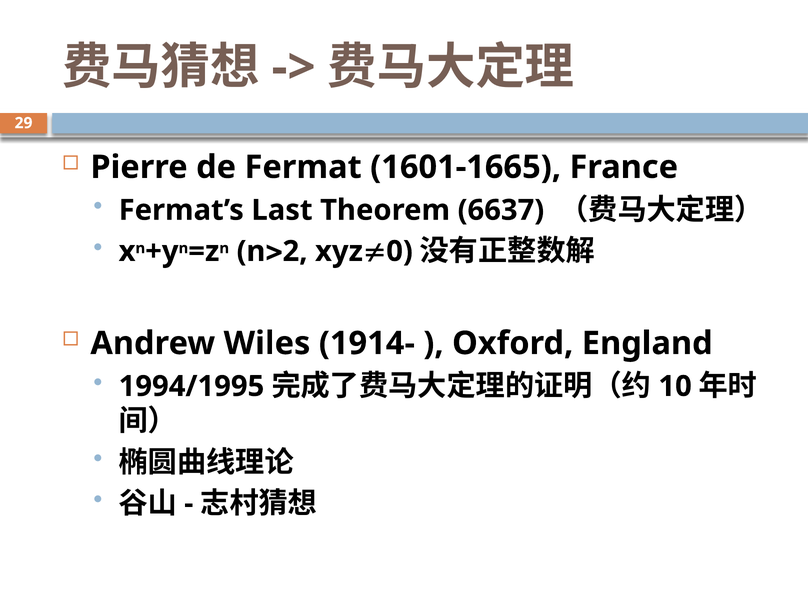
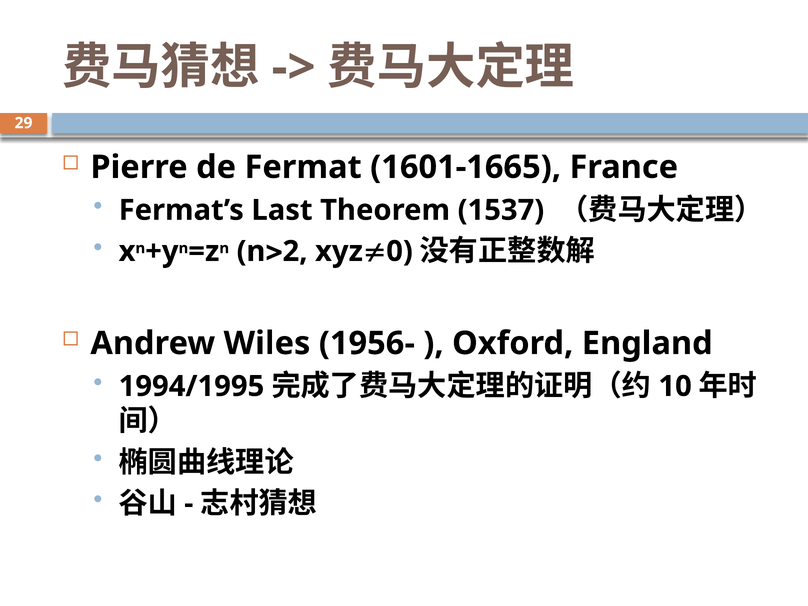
6637: 6637 -> 1537 (501, 210)
1914-: 1914- -> 1956- (367, 343)
